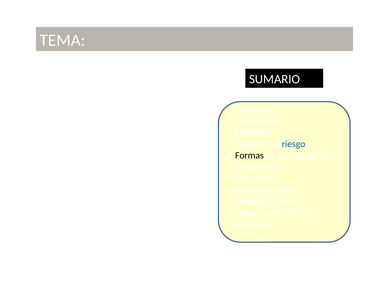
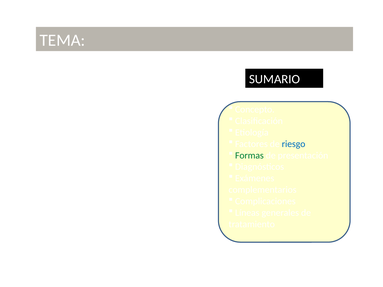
Formas colour: black -> green (249, 155)
